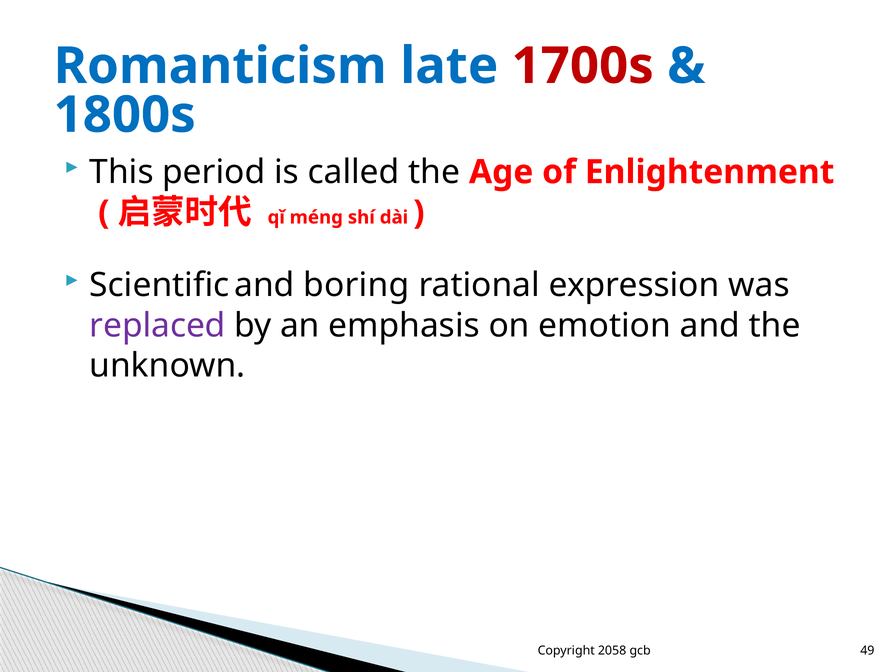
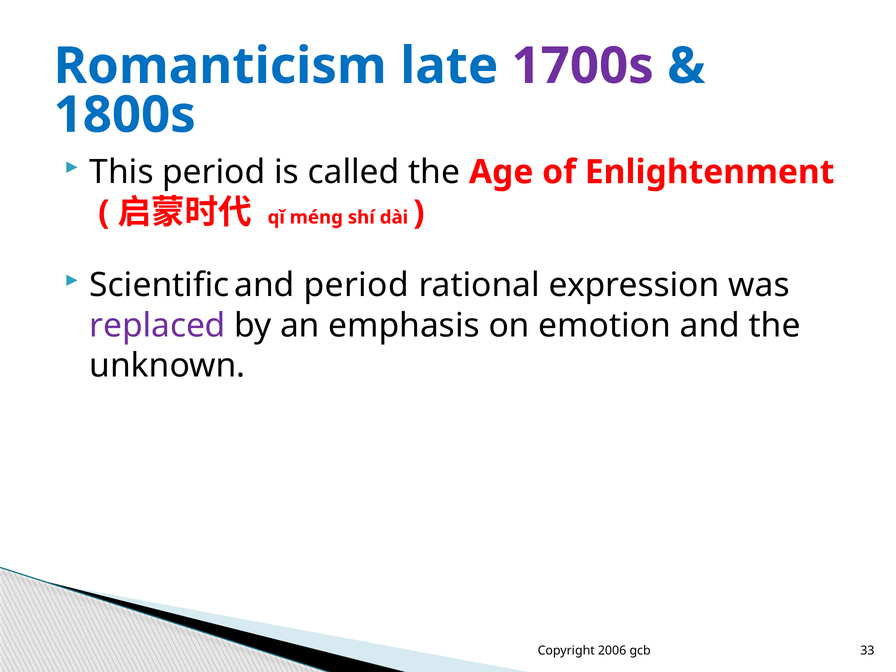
1700s colour: red -> purple (583, 66)
and boring: boring -> period (356, 285)
2058: 2058 -> 2006 (612, 651)
49: 49 -> 33 (867, 651)
